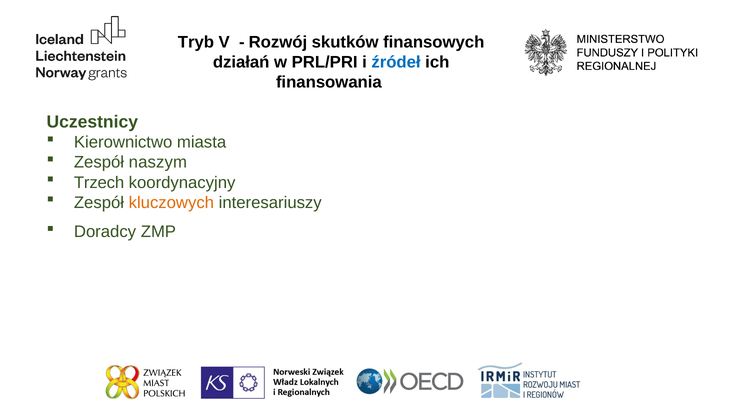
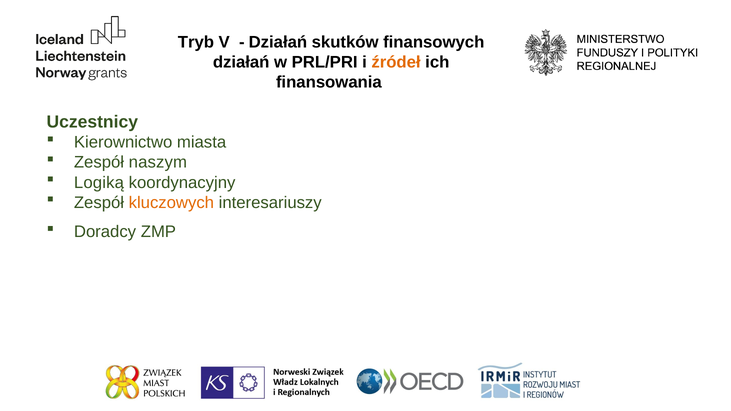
Rozwój: Rozwój -> Działań (278, 42)
źródeł colour: blue -> orange (396, 62)
Trzech: Trzech -> Logiką (99, 183)
